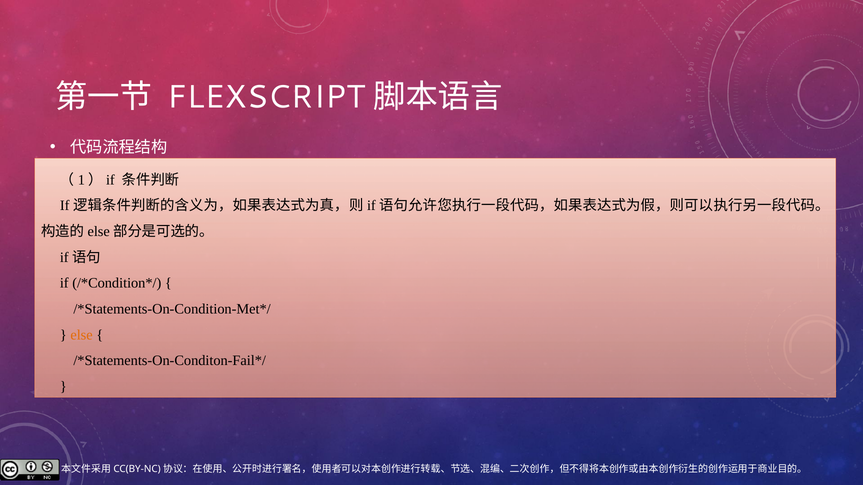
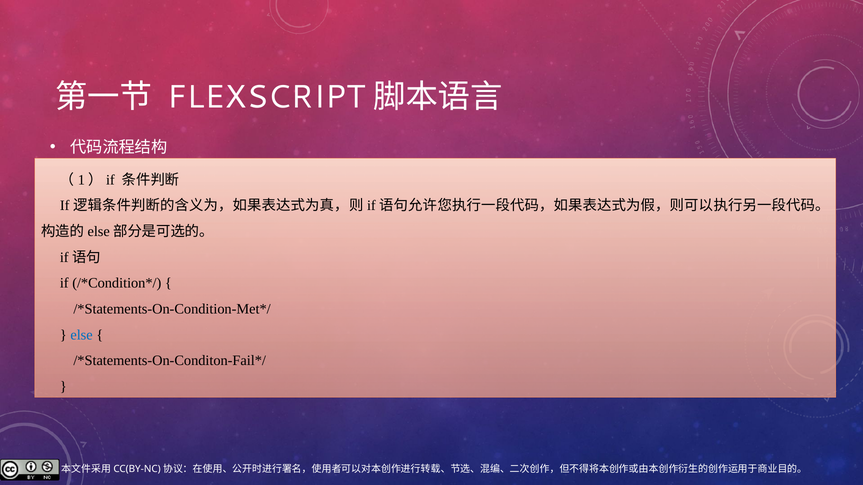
else colour: orange -> blue (82, 335)
